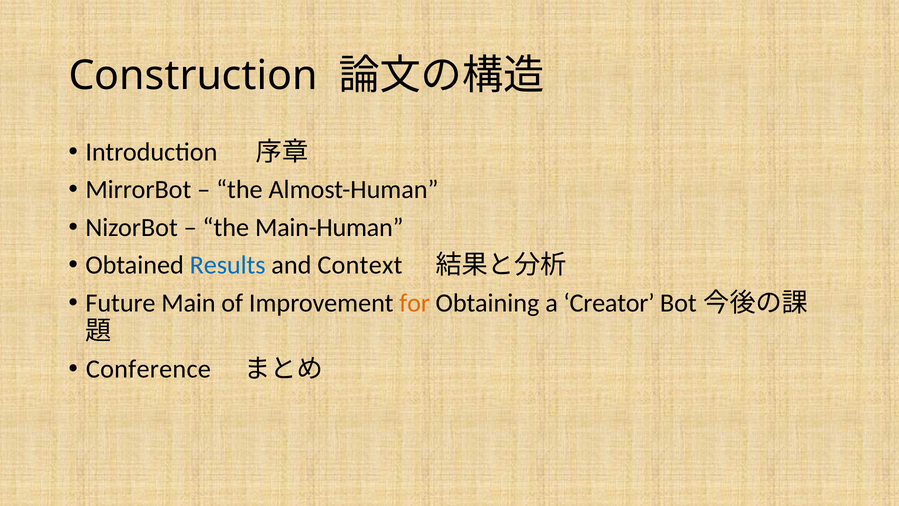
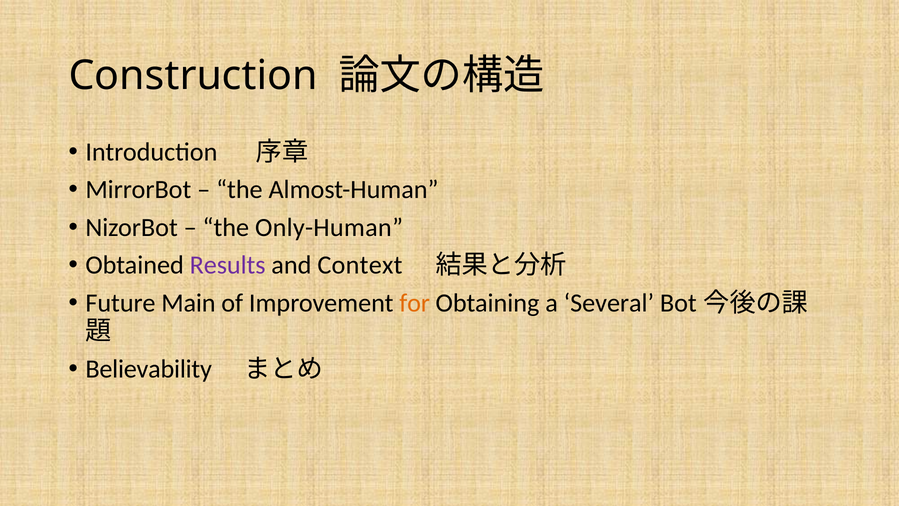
Main-Human: Main-Human -> Only-Human (329, 227)
Results colour: blue -> purple (228, 265)
Creator: Creator -> Several (609, 303)
Conference: Conference -> Believability (149, 369)
